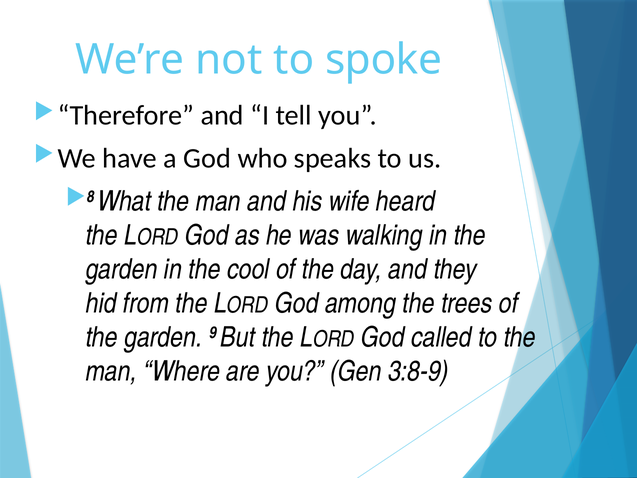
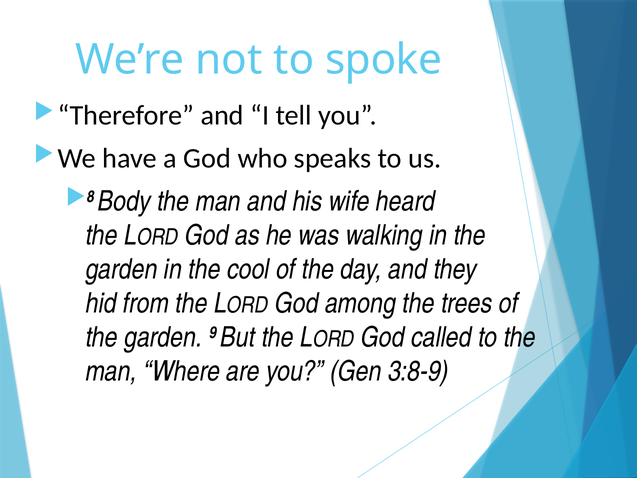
What: What -> Body (124, 201)
